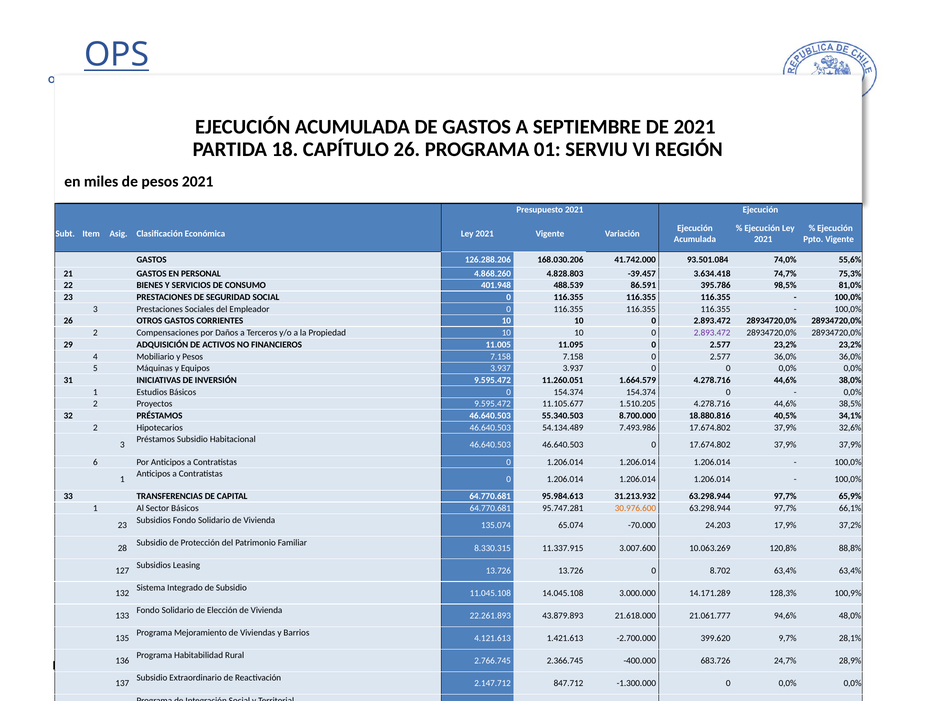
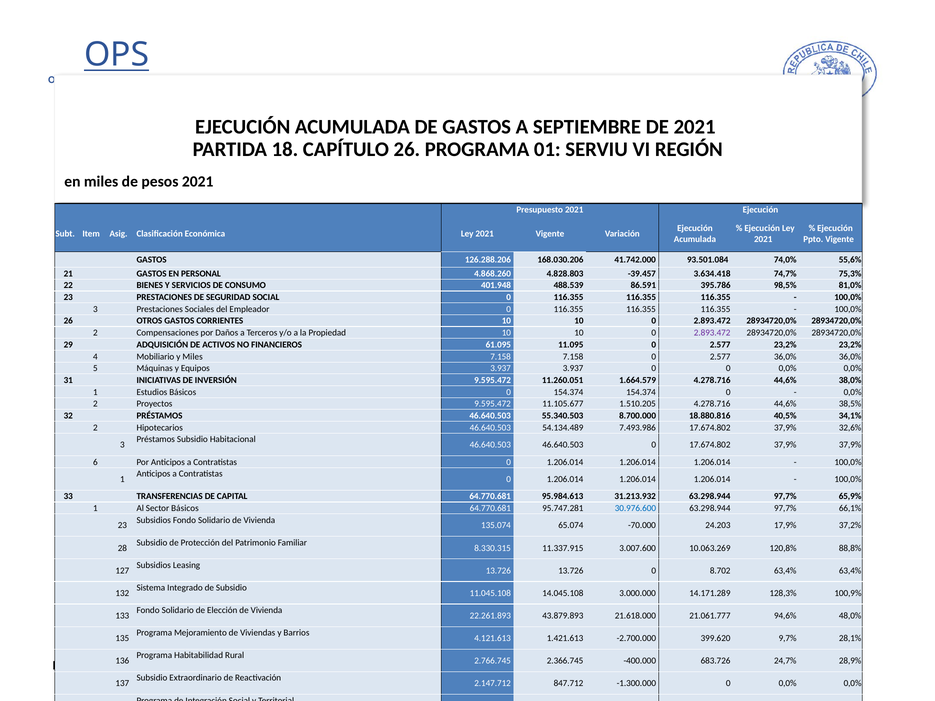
11.005: 11.005 -> 61.095 (498, 345)
y Pesos: Pesos -> Miles (193, 357)
30.976.600 colour: orange -> blue (635, 508)
